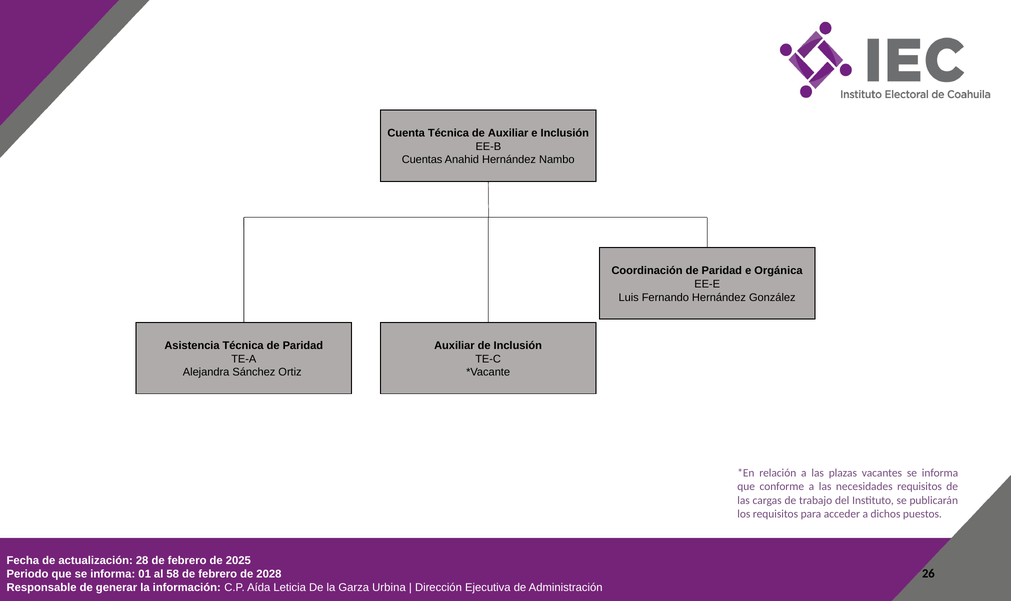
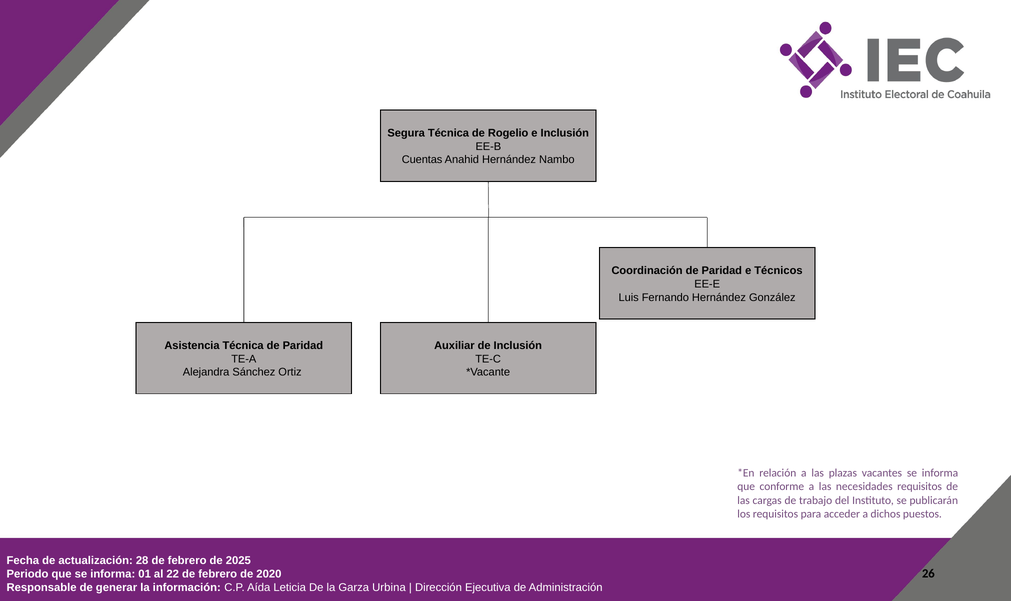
Cuenta: Cuenta -> Segura (406, 133)
de Auxiliar: Auxiliar -> Rogelio (508, 133)
Orgánica: Orgánica -> Técnicos (778, 271)
58: 58 -> 22 (173, 574)
2028: 2028 -> 2020 (269, 574)
